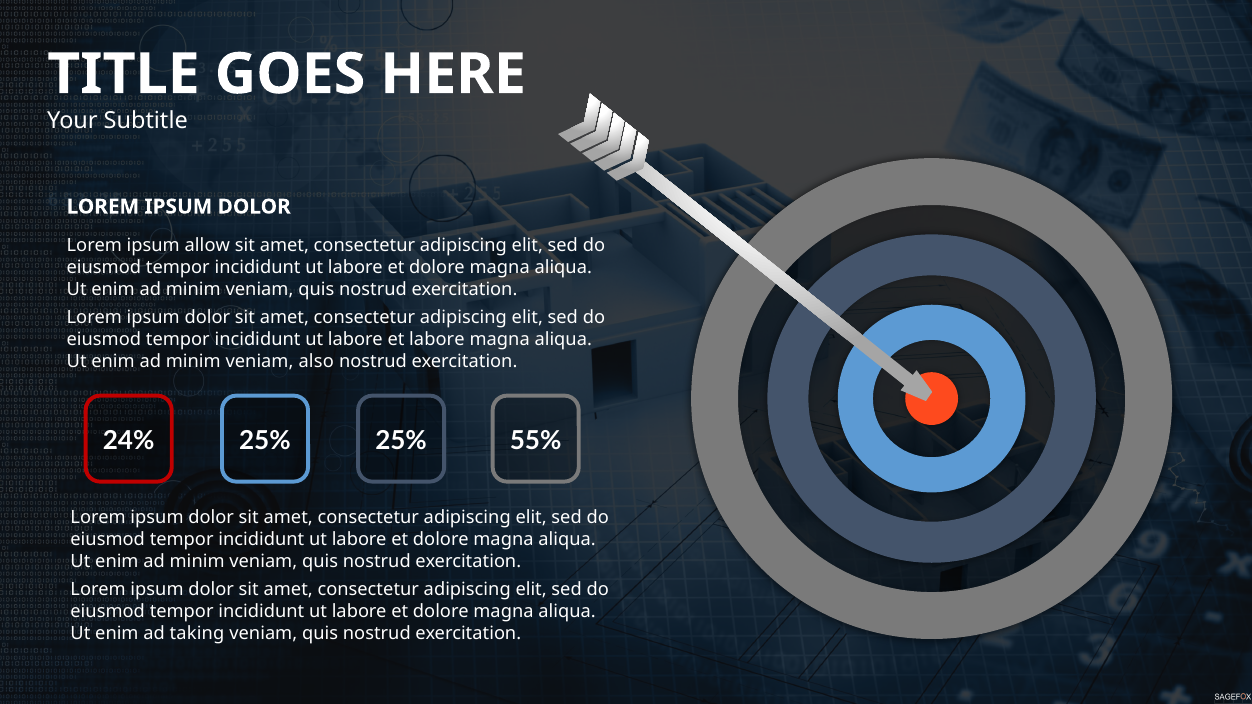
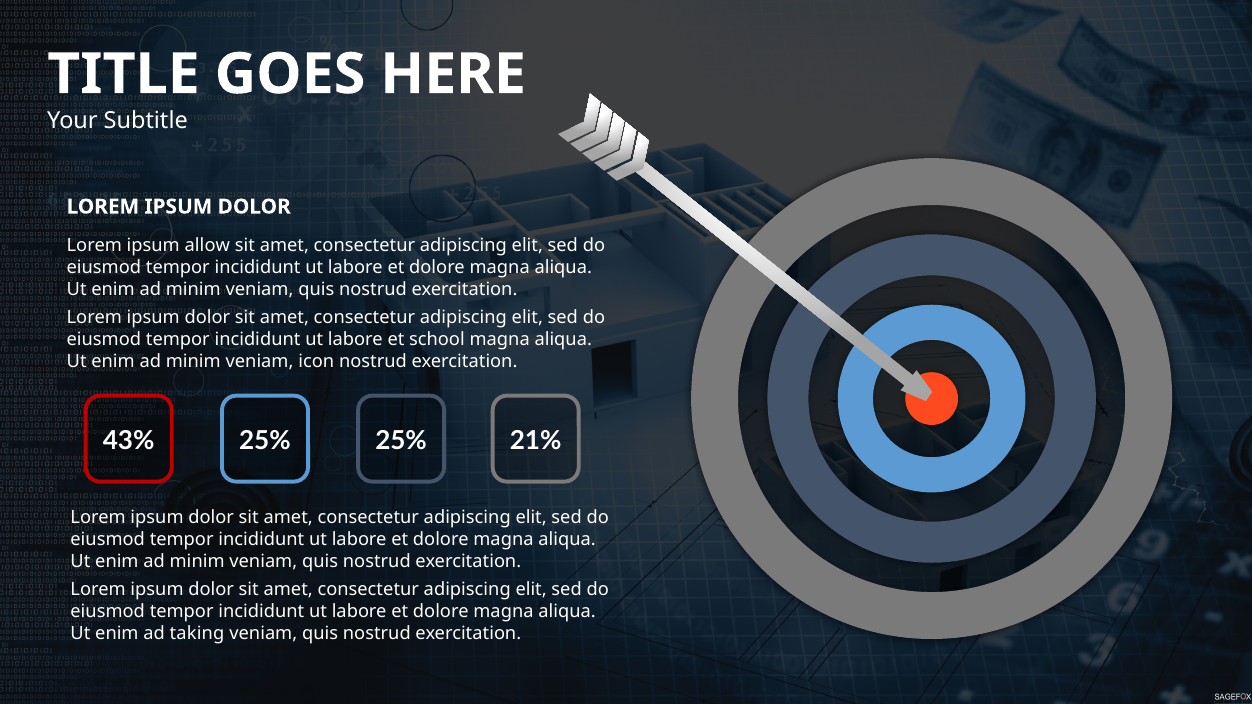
et labore: labore -> school (437, 340)
also: also -> icon (316, 362)
24%: 24% -> 43% (129, 441)
55%: 55% -> 21% (536, 441)
